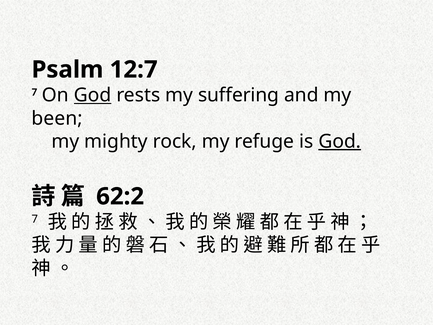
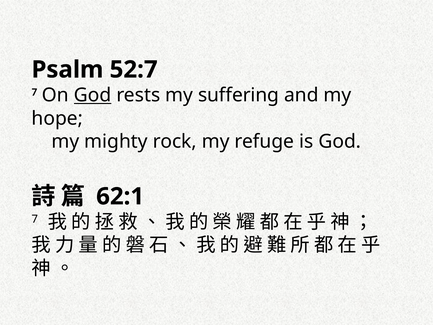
12:7: 12:7 -> 52:7 (134, 70)
been: been -> hope (57, 118)
God underline: present -> none (340, 141)
62:2: 62:2 -> 62:1 (120, 196)
